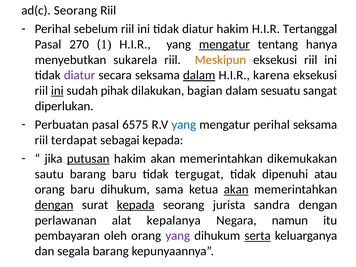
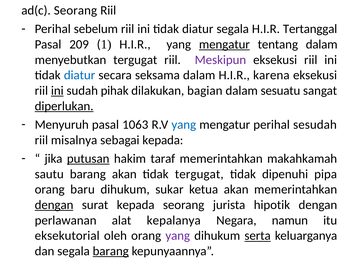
diatur hakim: hakim -> segala (233, 29)
270: 270 -> 209 (79, 44)
tentang hanya: hanya -> dalam (322, 44)
menyebutkan sukarela: sukarela -> tergugat (135, 60)
Meskipun colour: orange -> purple (220, 60)
diatur colour: purple -> blue (80, 75)
dalam underline: present -> none (199, 75)
diperlukan underline: none -> present (64, 106)
Perbuatan: Perbuatan -> Menyuruh (62, 125)
6575: 6575 -> 1063 (135, 125)
perihal seksama: seksama -> sesudah (315, 125)
terdapat: terdapat -> misalnya (74, 140)
hakim akan: akan -> taraf (163, 159)
dikemukakan: dikemukakan -> makahkamah (302, 159)
barang baru: baru -> akan (124, 174)
atau: atau -> pipa (326, 174)
sama: sama -> sukar (169, 189)
akan underline: present -> none (236, 189)
kepada underline: present -> none (136, 205)
sandra: sandra -> hipotik (272, 205)
pembayaran: pembayaran -> eksekutorial (67, 236)
barang underline: none -> present (111, 251)
